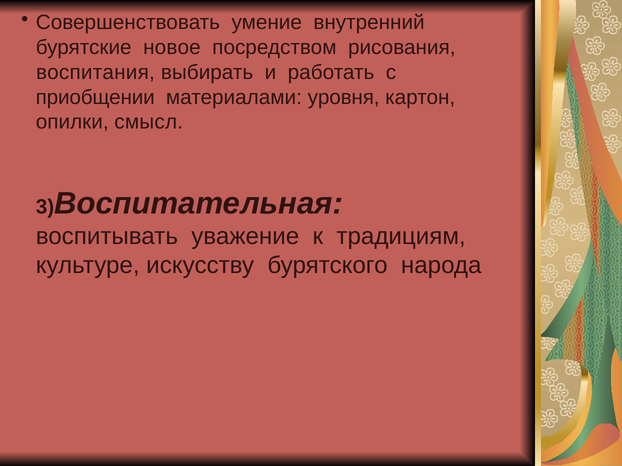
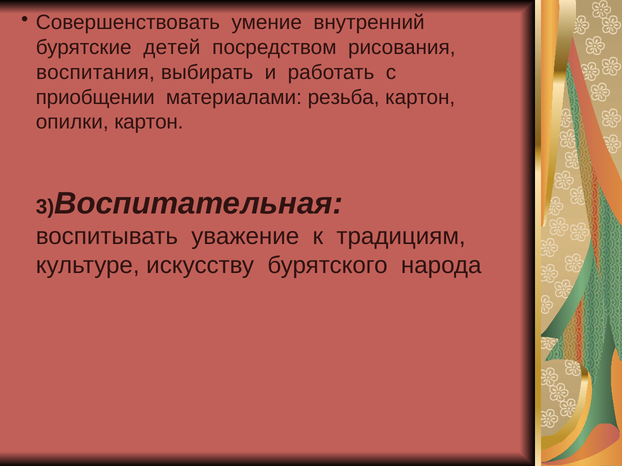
новое: новое -> детей (172, 48)
уровня: уровня -> резьба (344, 97)
опилки смысл: смысл -> картон (149, 122)
